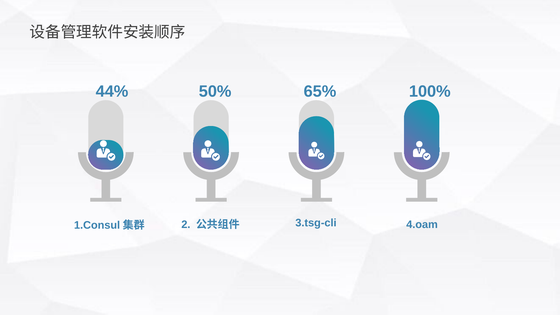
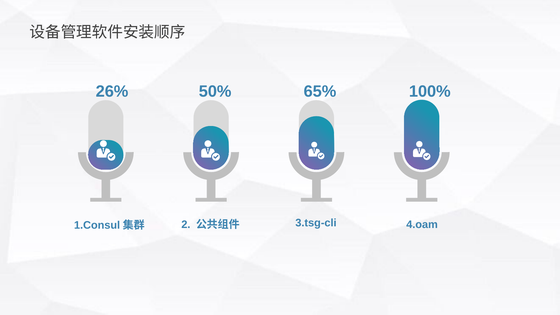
44%: 44% -> 26% (112, 91)
